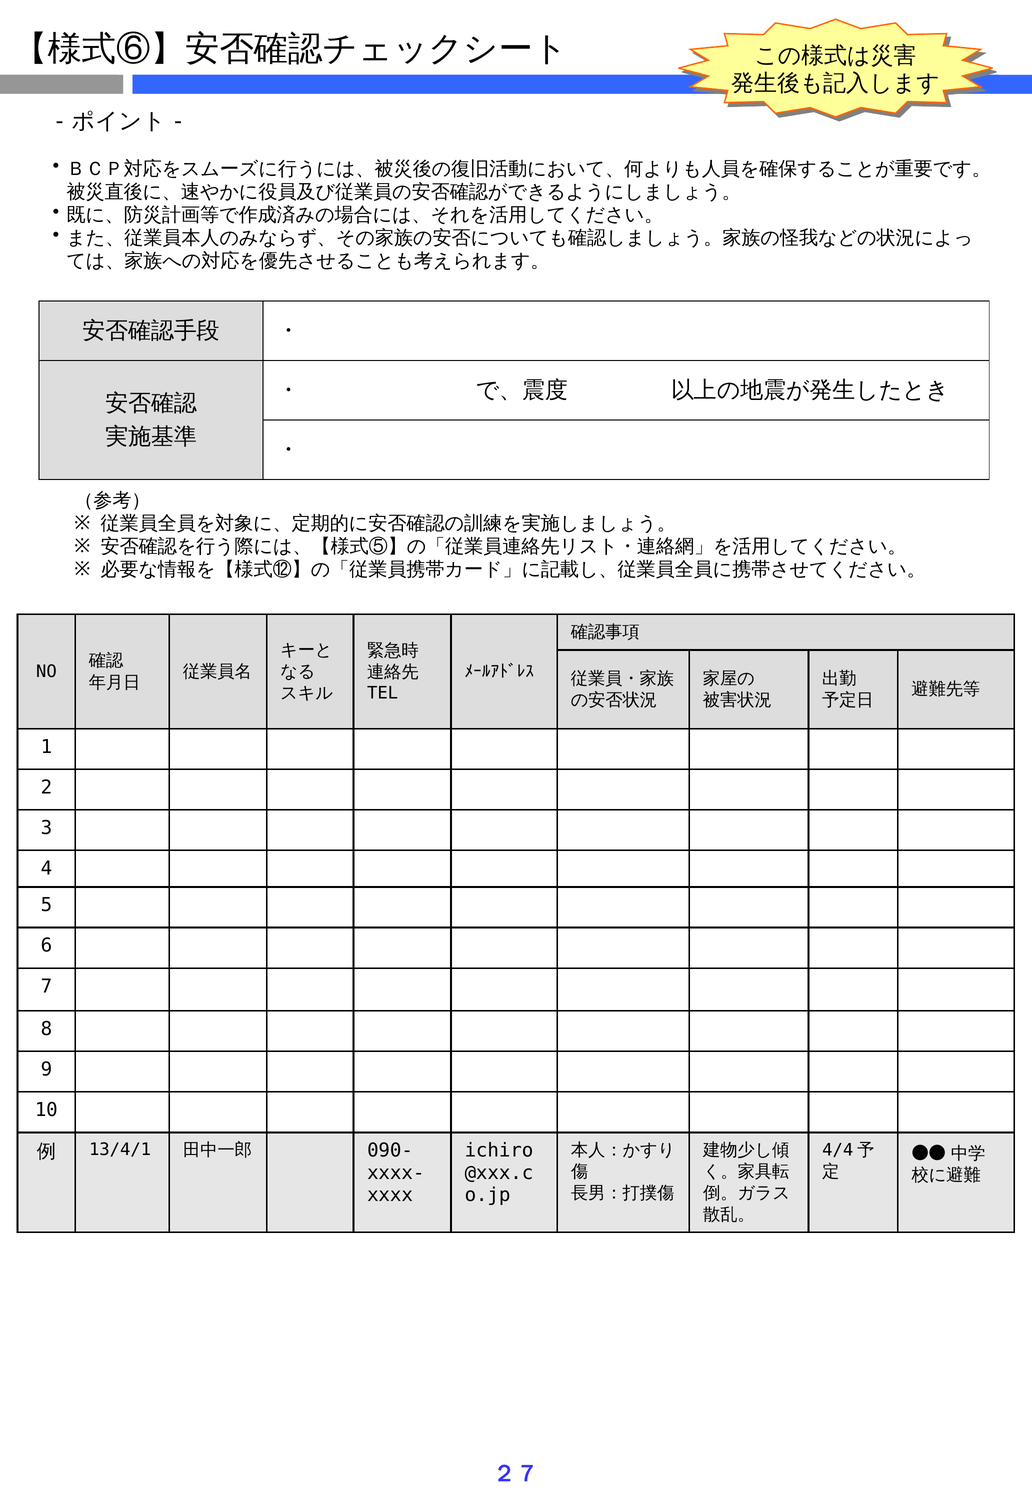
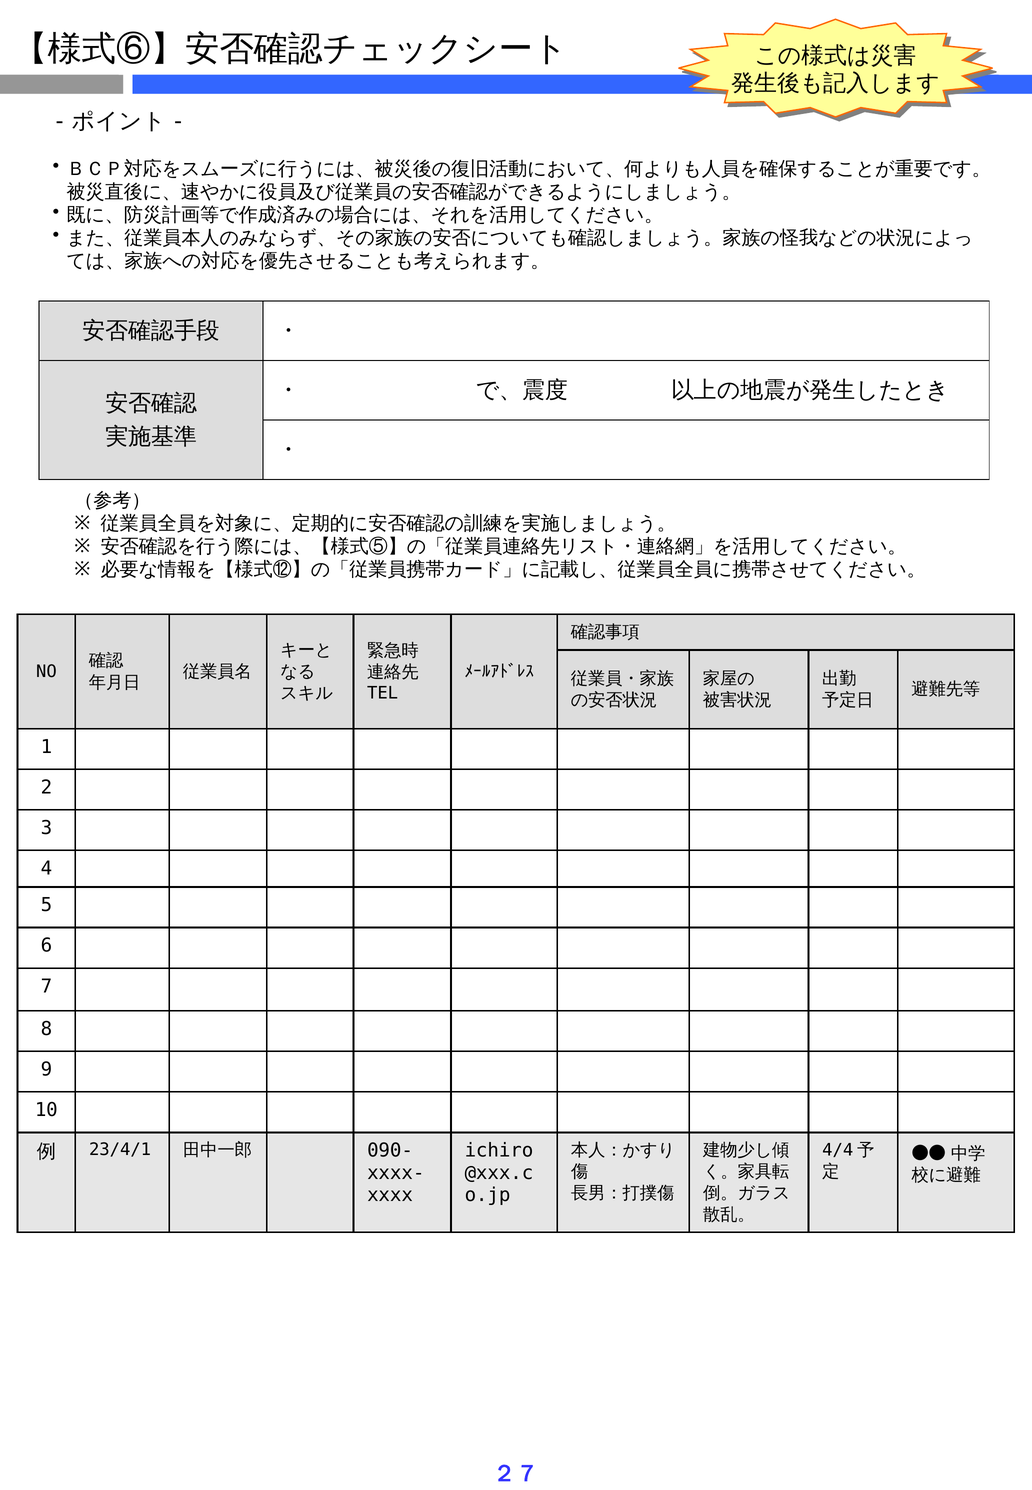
13/4/1: 13/4/1 -> 23/4/1 (120, 1150)
